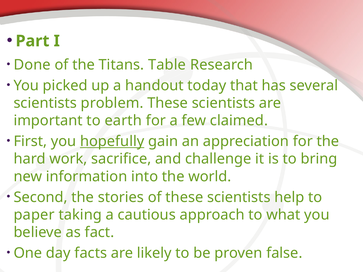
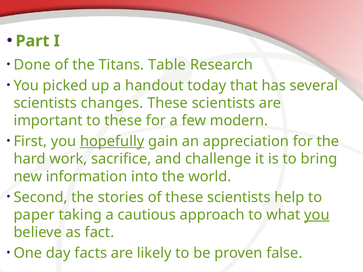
problem: problem -> changes (112, 103)
to earth: earth -> these (123, 121)
claimed: claimed -> modern (239, 121)
you underline: none -> present (317, 215)
